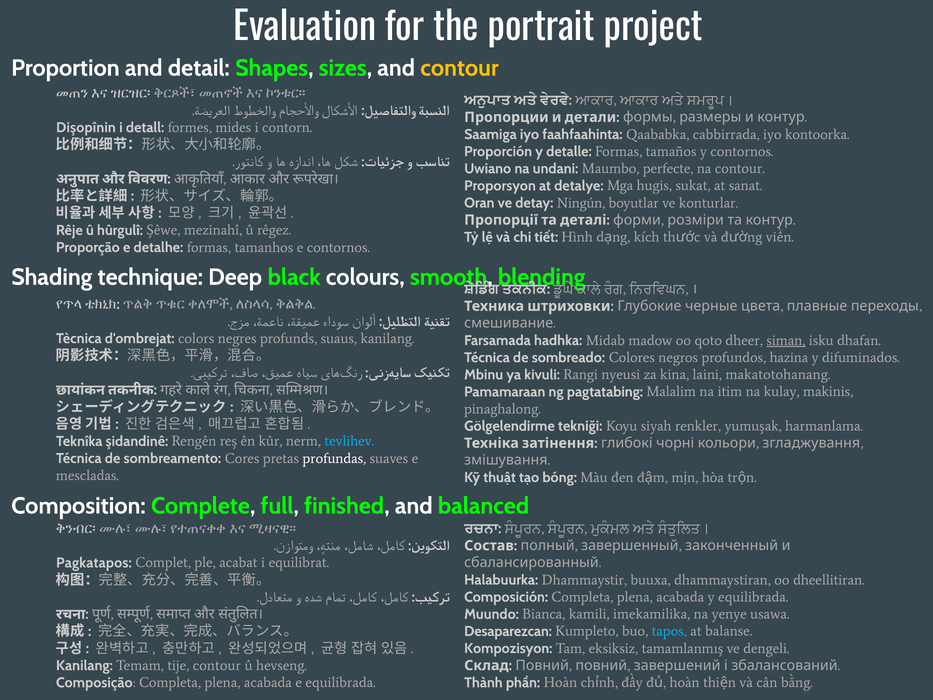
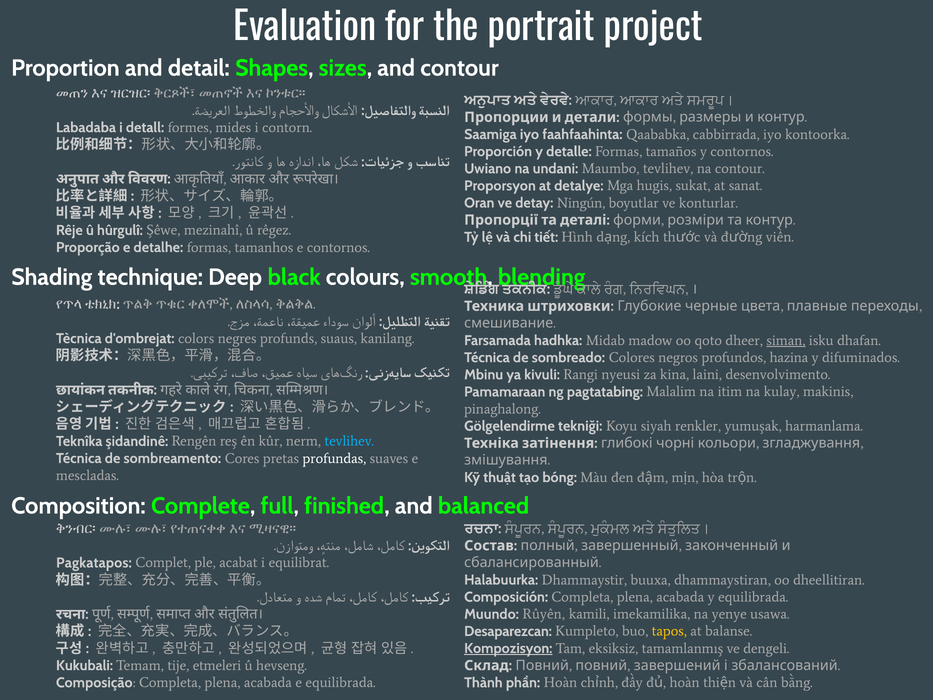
contour colour: yellow -> white (459, 68)
Dişopînin: Dişopînin -> Labadaba (86, 127)
Maumbo perfecte: perfecte -> tevlihev (668, 169)
makatotohanang: makatotohanang -> desenvolvimento (778, 375)
Bianca: Bianca -> Rûyên (544, 614)
tapos colour: light blue -> yellow (669, 631)
Kompozisyon underline: none -> present (508, 648)
Kanilang: Kanilang -> Kukubali (84, 665)
tije contour: contour -> etmeleri (217, 665)
